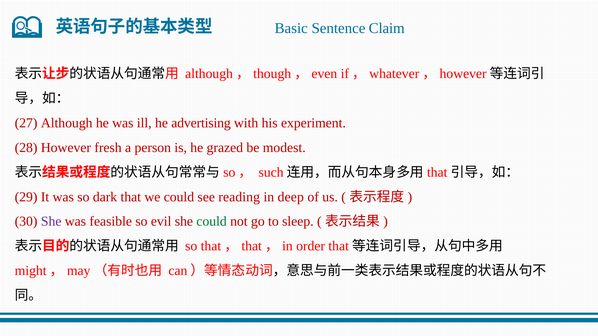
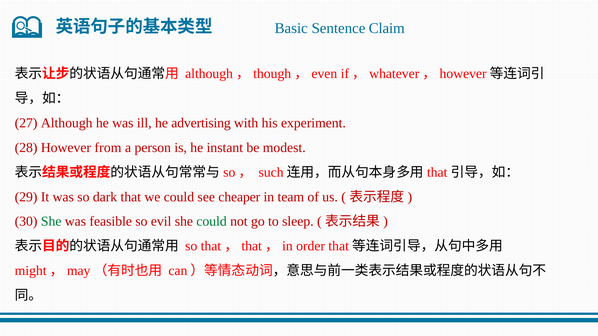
fresh: fresh -> from (108, 148)
grazed: grazed -> instant (225, 148)
reading: reading -> cheaper (239, 197)
deep: deep -> team (291, 197)
She colour: purple -> green (51, 222)
